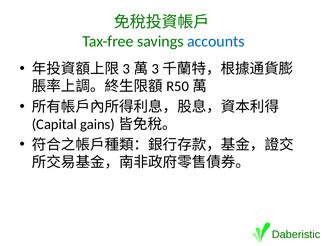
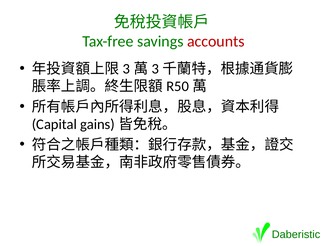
accounts colour: blue -> red (216, 41)
